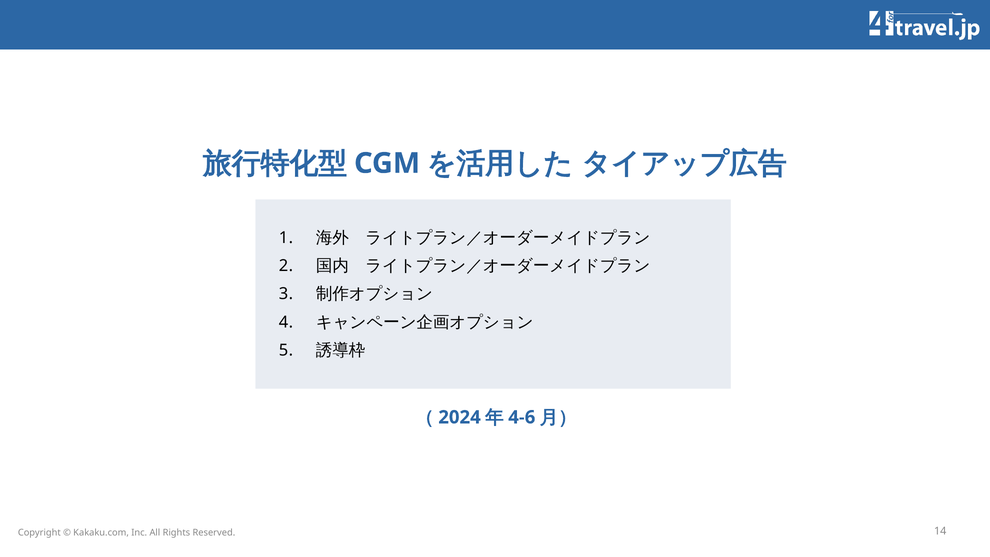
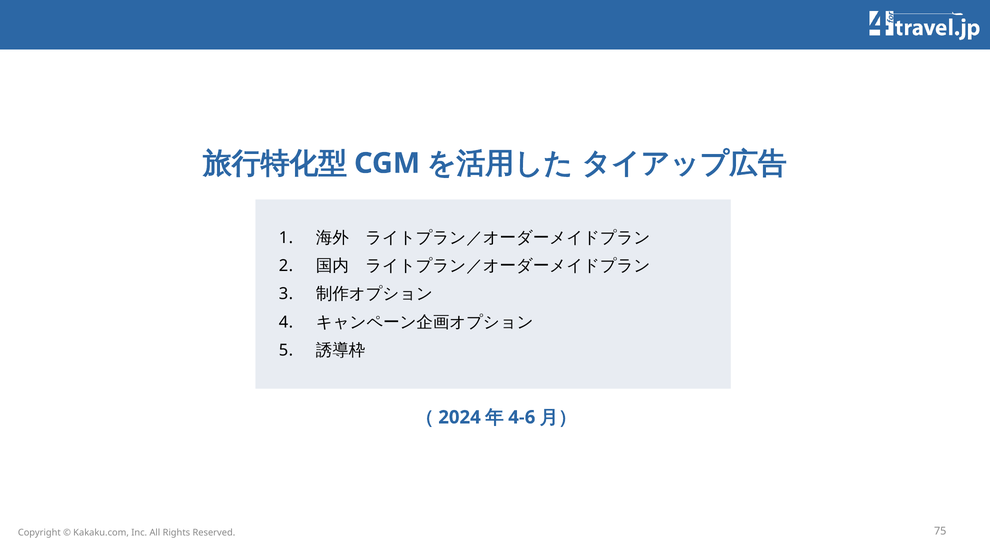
14: 14 -> 75 (940, 531)
